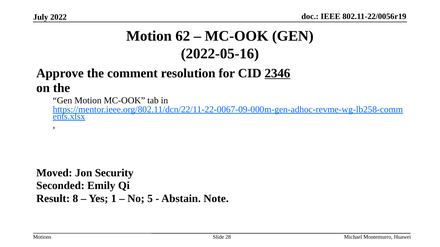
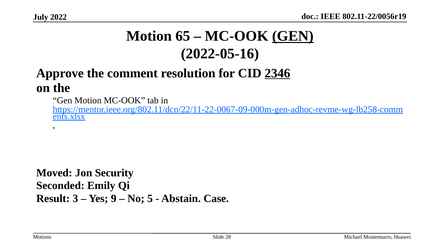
62: 62 -> 65 (183, 36)
GEN underline: none -> present (293, 36)
8: 8 -> 3 (75, 199)
1: 1 -> 9 (114, 199)
Note: Note -> Case (216, 199)
